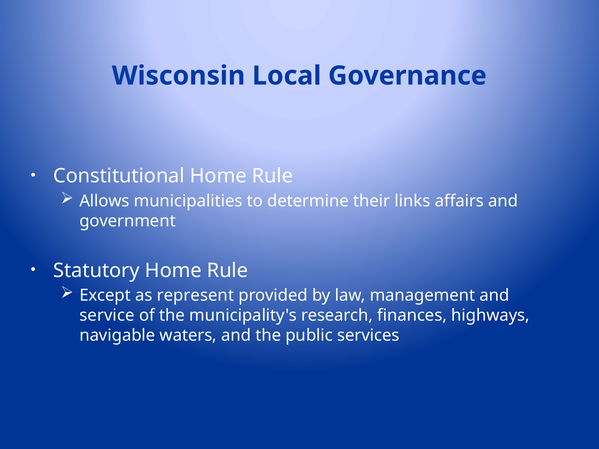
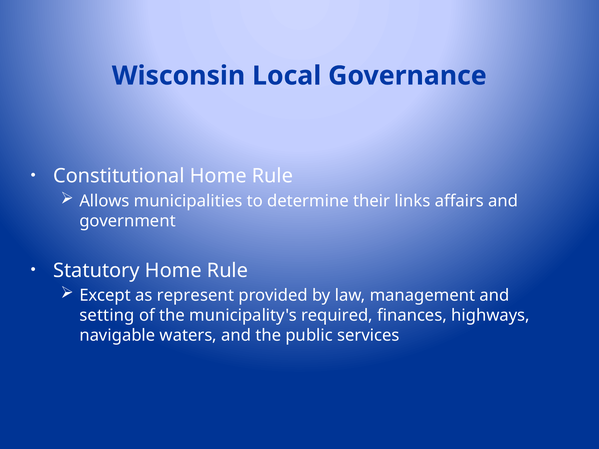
service: service -> setting (107, 316)
research: research -> required (337, 316)
